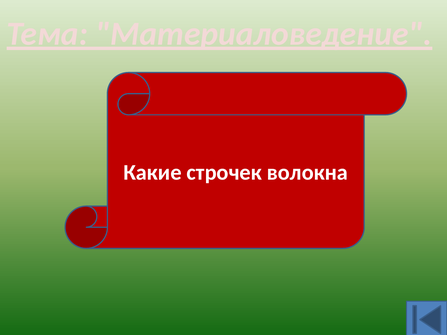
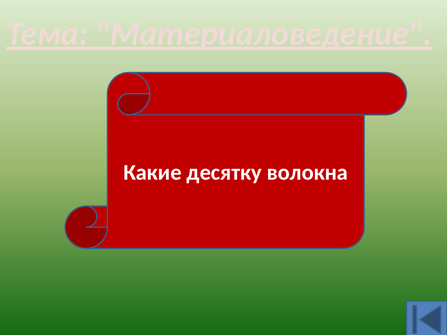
строчек: строчек -> десятку (224, 173)
